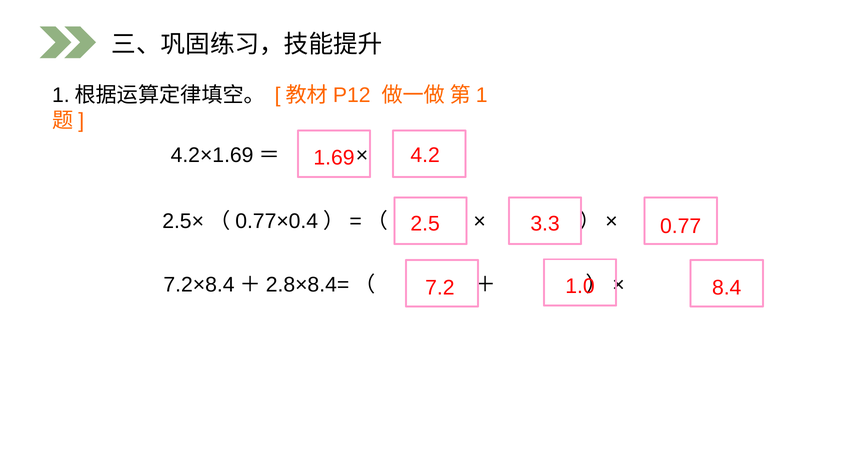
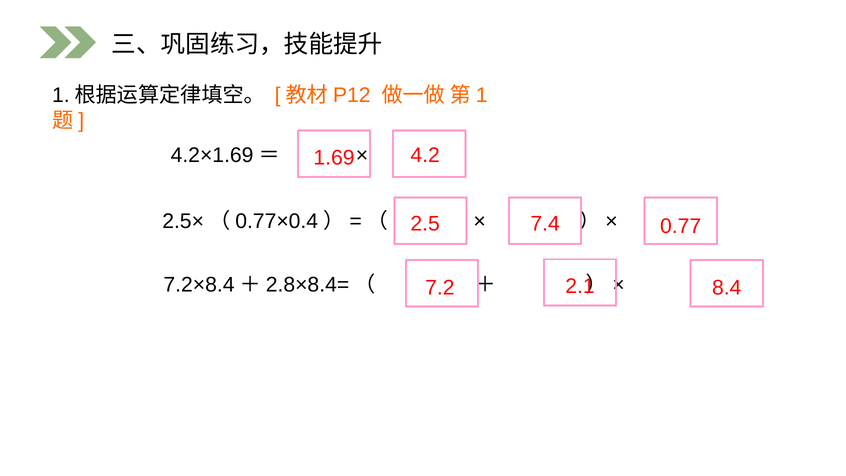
3.3: 3.3 -> 7.4 (545, 224)
1.0: 1.0 -> 2.1 (580, 286)
